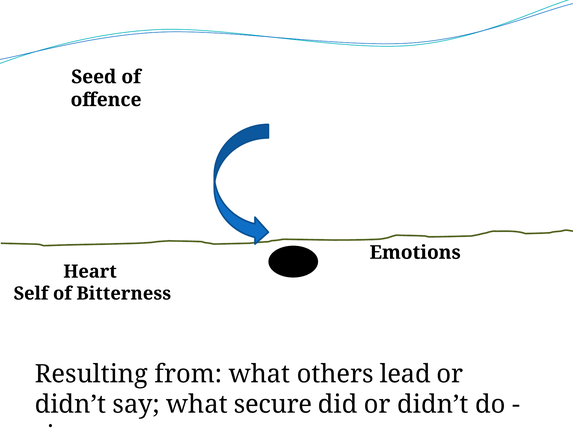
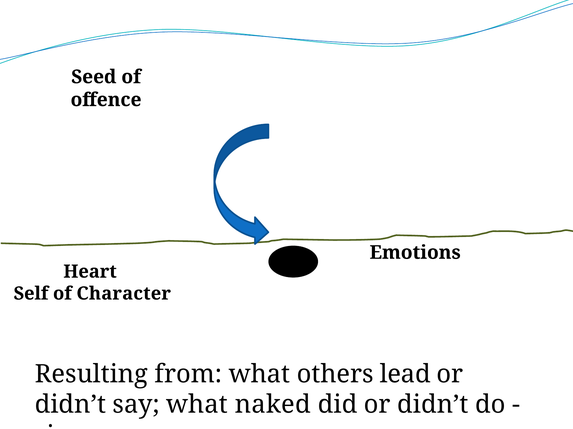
Bitterness: Bitterness -> Character (124, 294)
secure: secure -> naked (273, 405)
